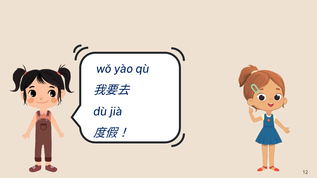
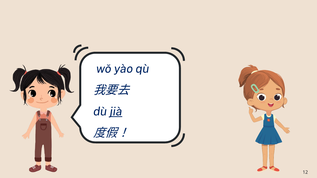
jià underline: none -> present (116, 112)
